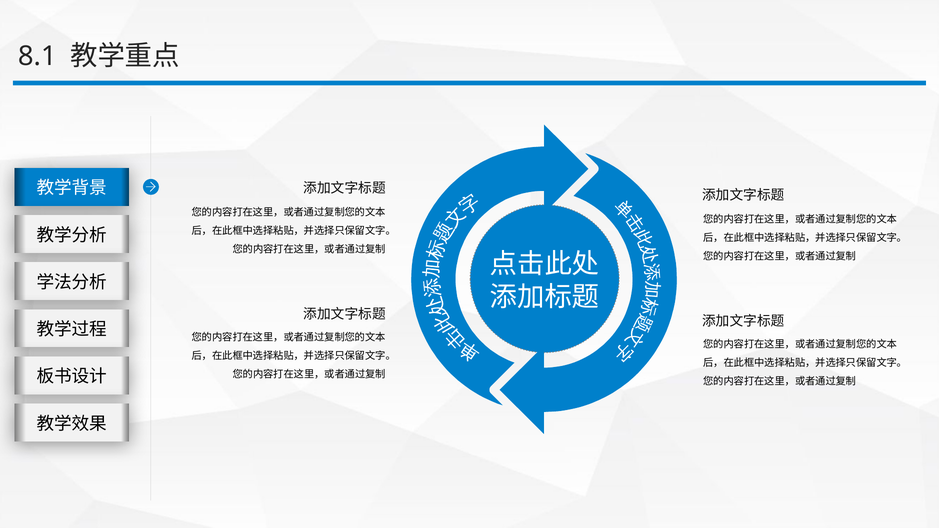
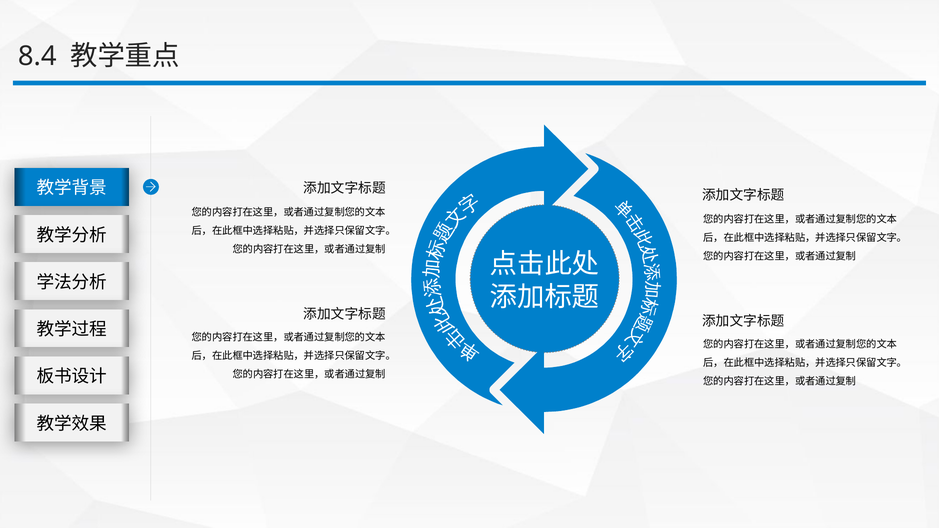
8.1: 8.1 -> 8.4 (37, 56)
